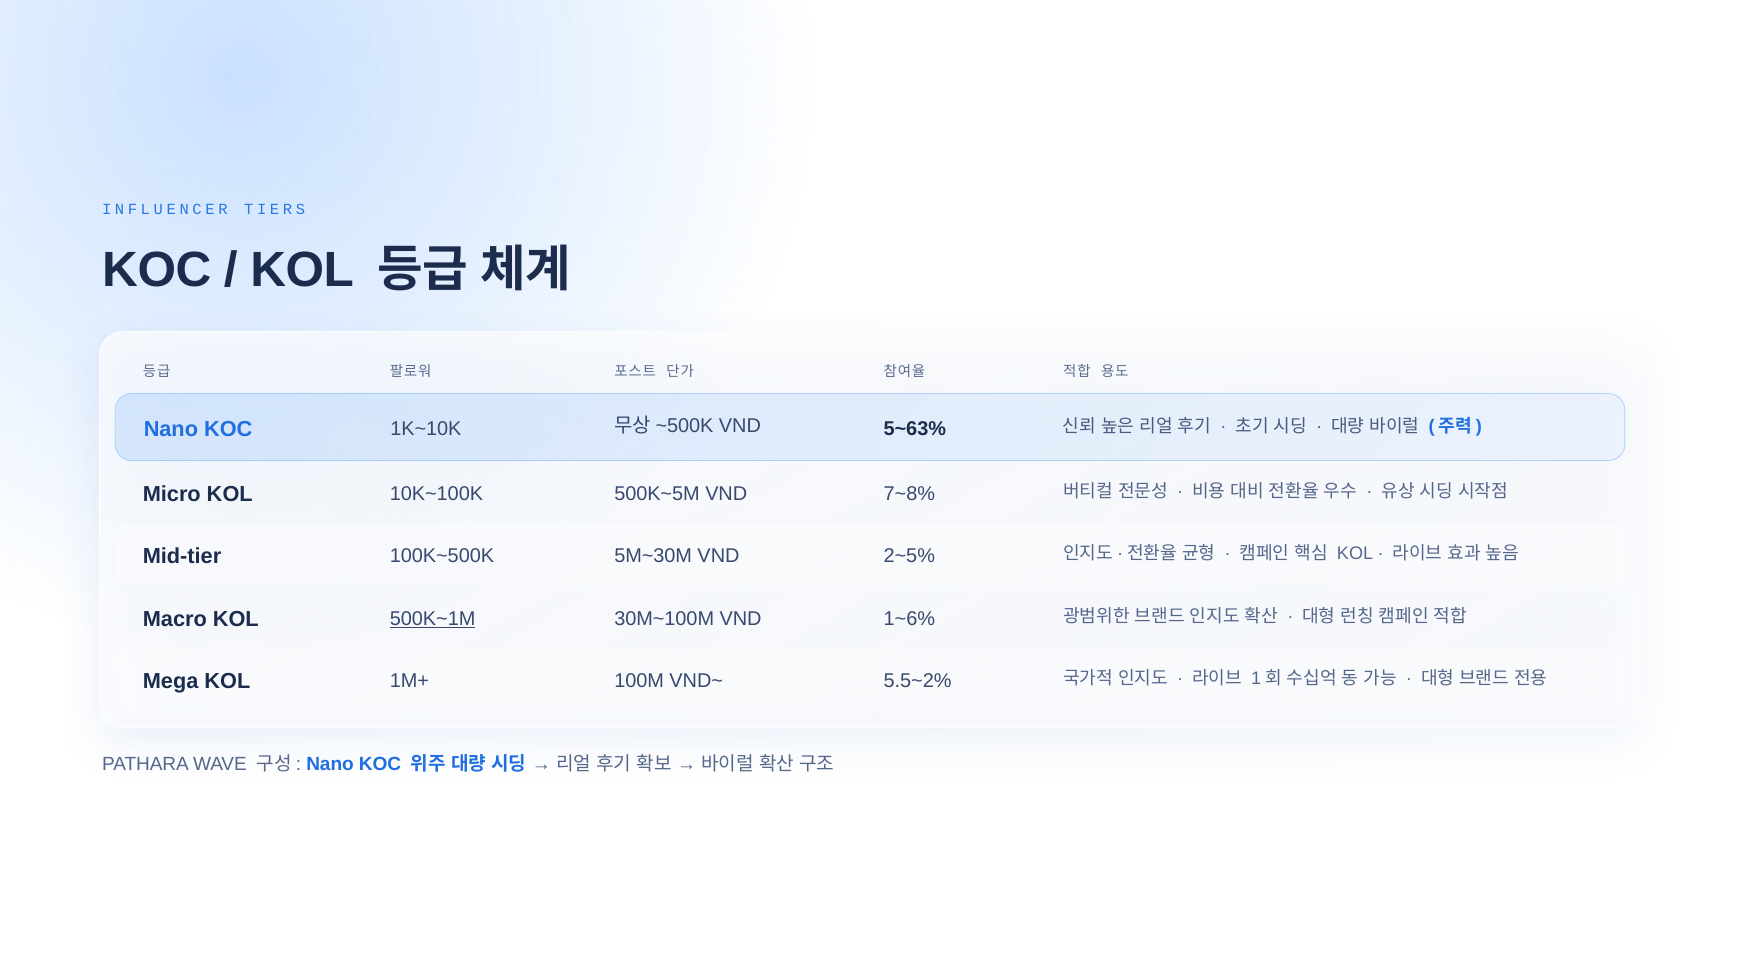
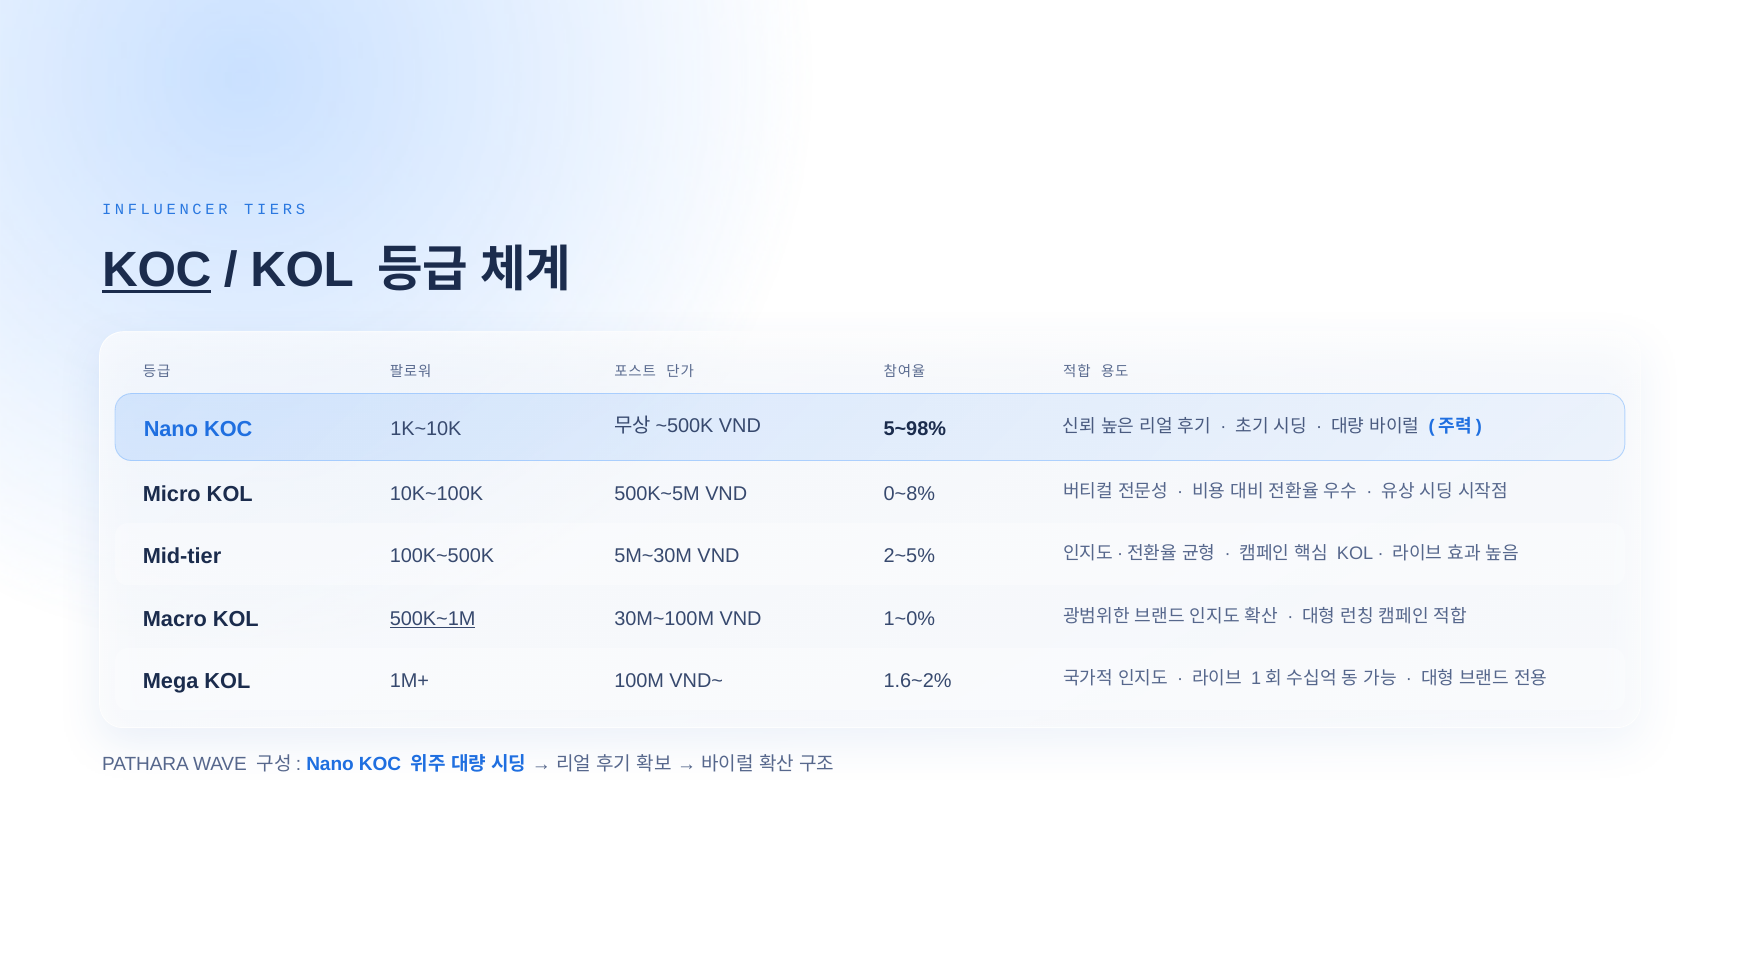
KOC underline: none -> present (157, 271)
5~63%: 5~63% -> 5~98% (915, 429)
7~8%: 7~8% -> 0~8% (909, 494)
1~6%: 1~6% -> 1~0% (909, 619)
5.5~2%: 5.5~2% -> 1.6~2% (918, 682)
